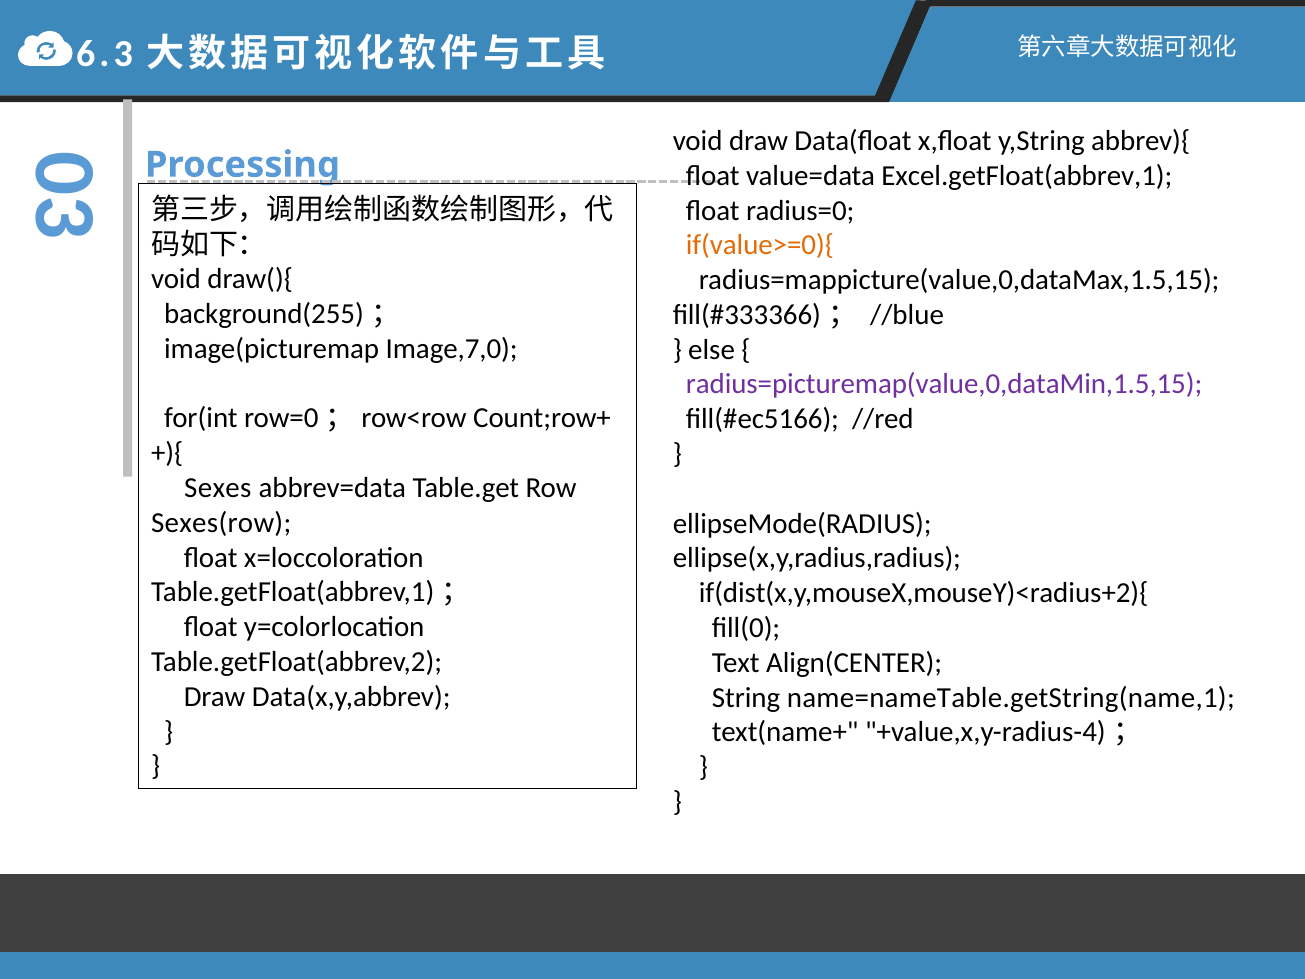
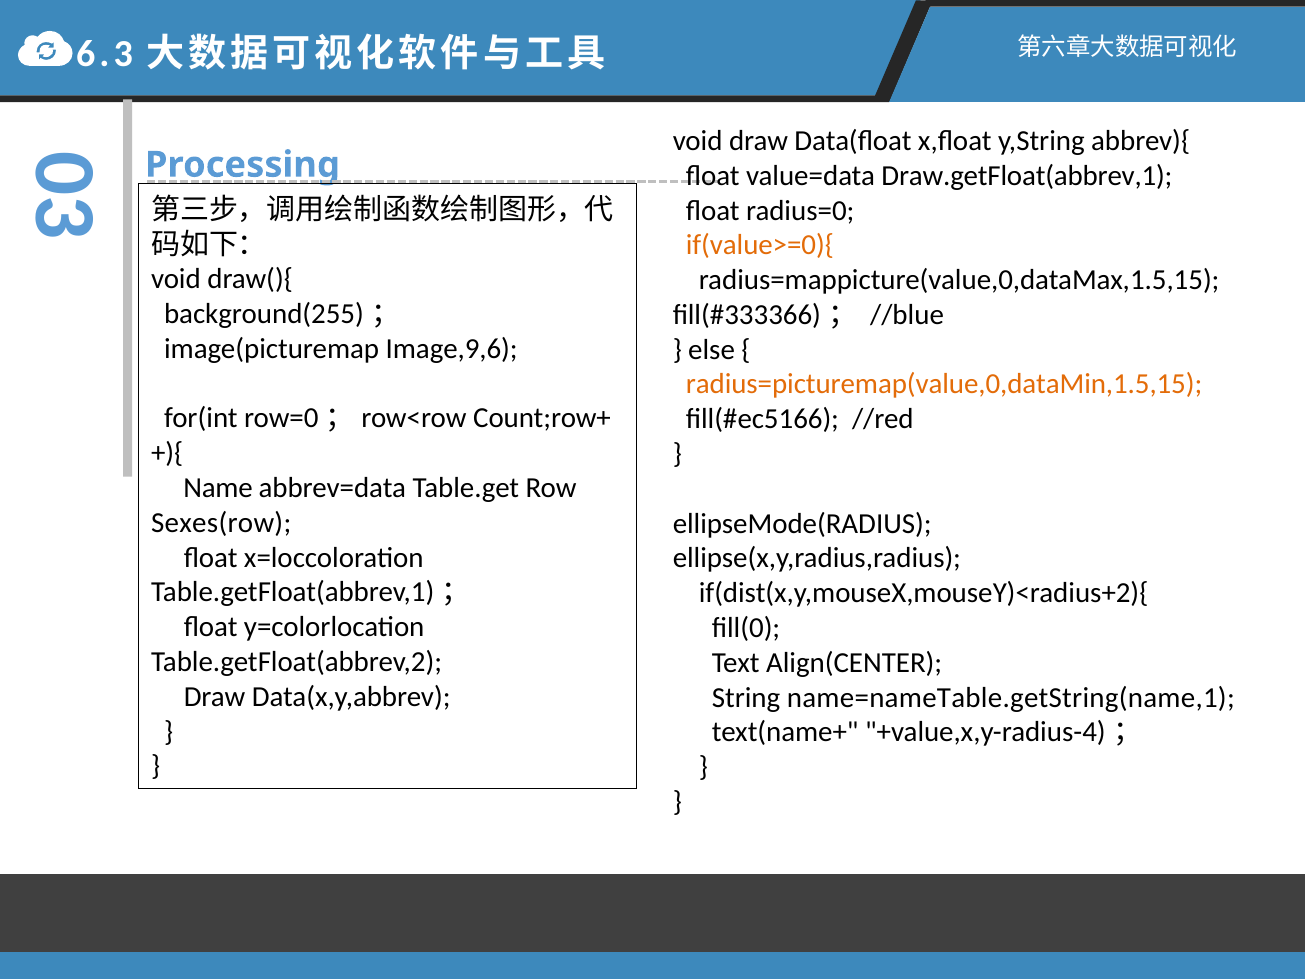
Excel.getFloat(abbrev,1: Excel.getFloat(abbrev,1 -> Draw.getFloat(abbrev,1 (1027, 176)
Image,7,0: Image,7,0 -> Image,9,6 (452, 349)
radius=picturemap(value,0,dataMin,1.5,15 colour: purple -> orange (944, 384)
Sexes: Sexes -> Name (218, 488)
